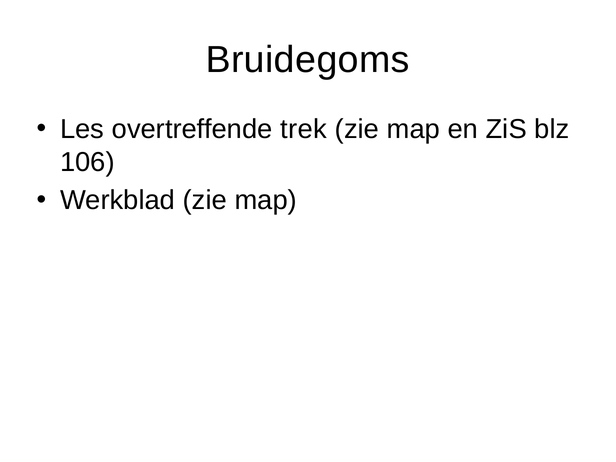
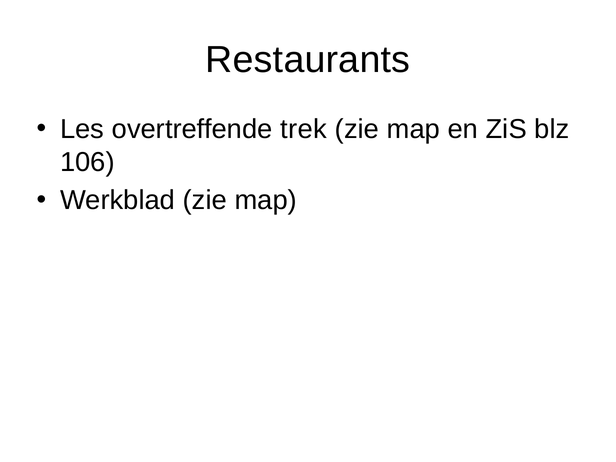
Bruidegoms: Bruidegoms -> Restaurants (308, 60)
